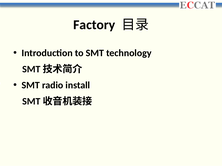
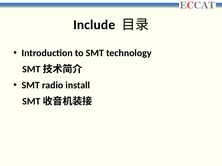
Factory: Factory -> Include (94, 25)
